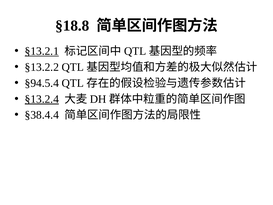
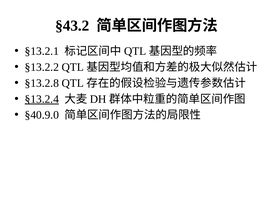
§18.8: §18.8 -> §43.2 (72, 26)
§13.2.1 underline: present -> none (42, 51)
§94.5.4: §94.5.4 -> §13.2.8 (42, 83)
§38.4.4: §38.4.4 -> §40.9.0 (42, 115)
